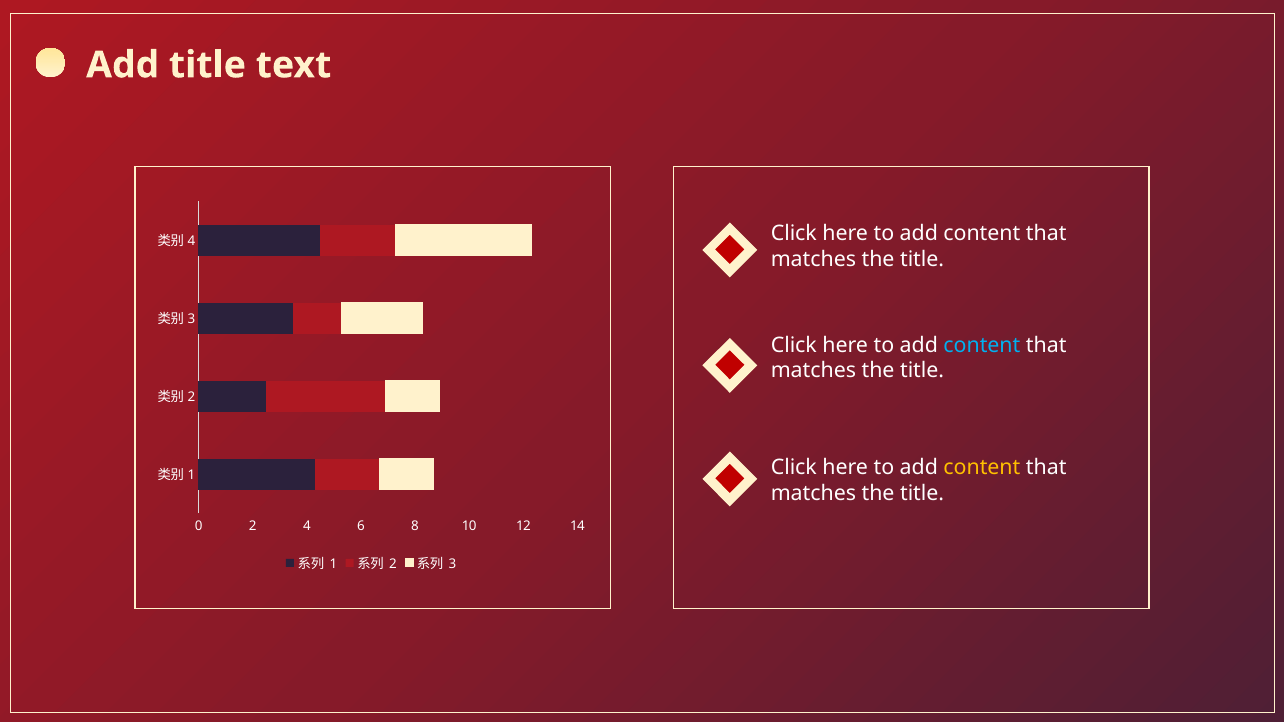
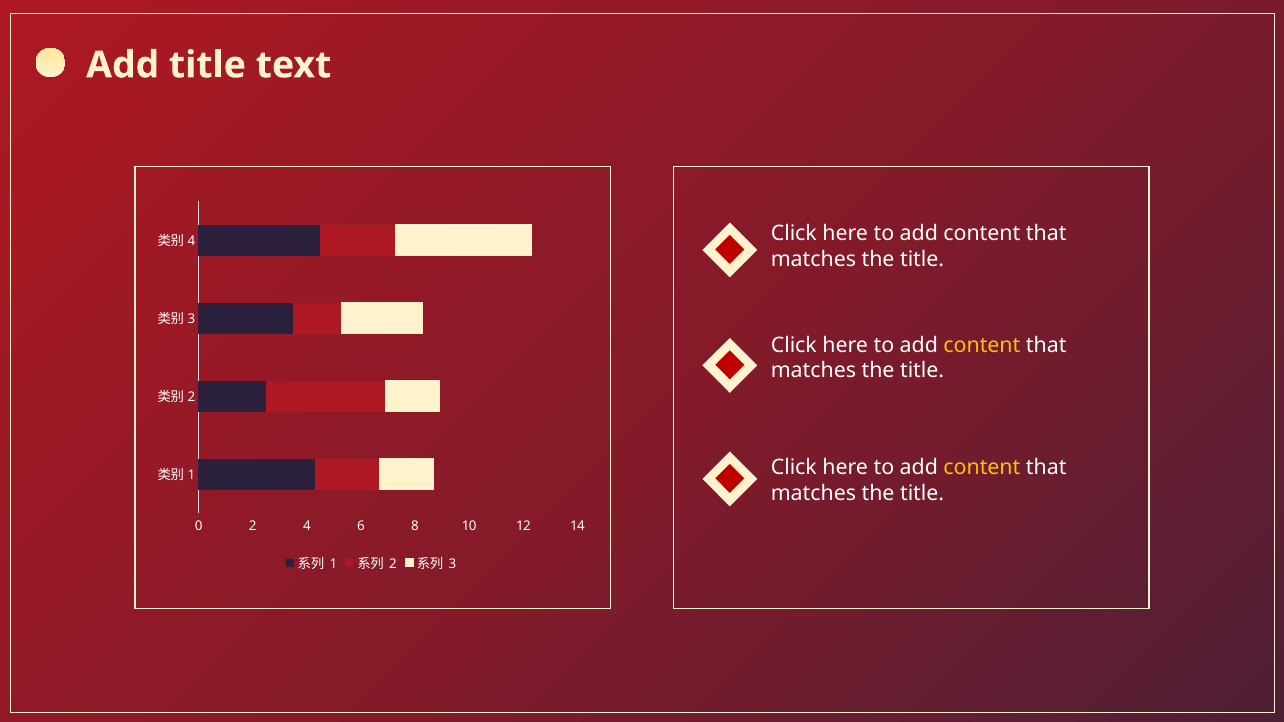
content colour: light blue -> yellow (982, 345)
